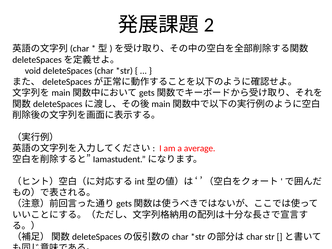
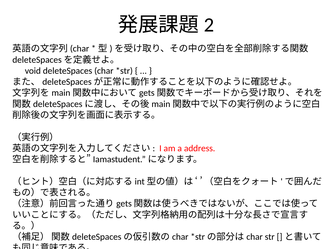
average: average -> address (200, 148)
